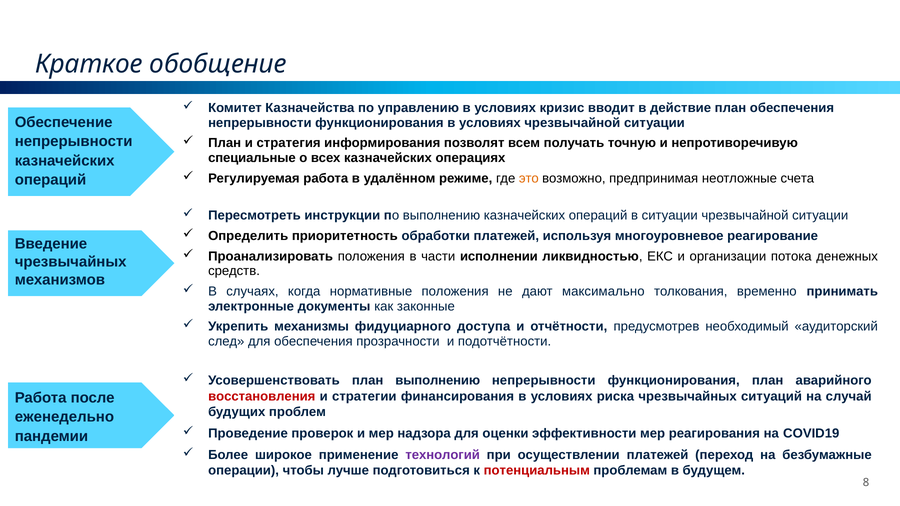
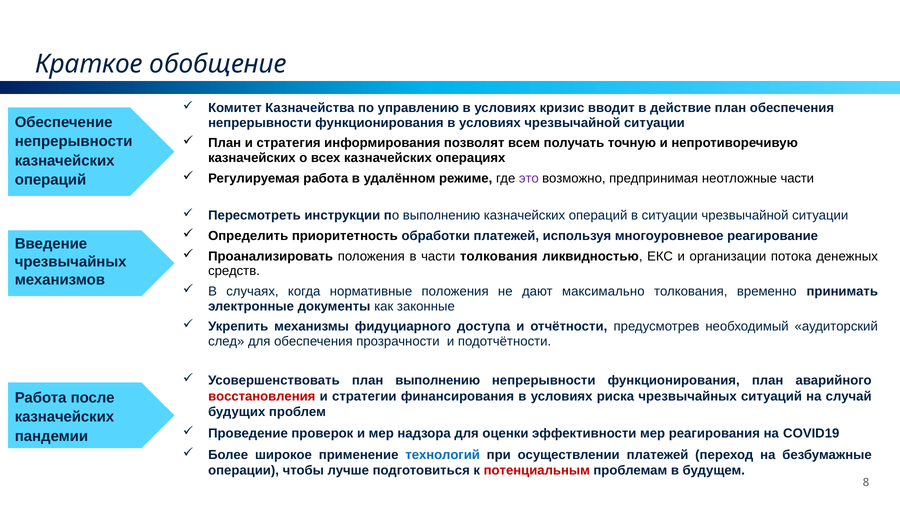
специальные: специальные -> казначейских (252, 158)
это colour: orange -> purple (529, 178)
неотложные счета: счета -> части (797, 178)
части исполнении: исполнении -> толкования (499, 256)
еженедельно: еженедельно -> казначейских (64, 417)
технологий colour: purple -> blue (443, 455)
